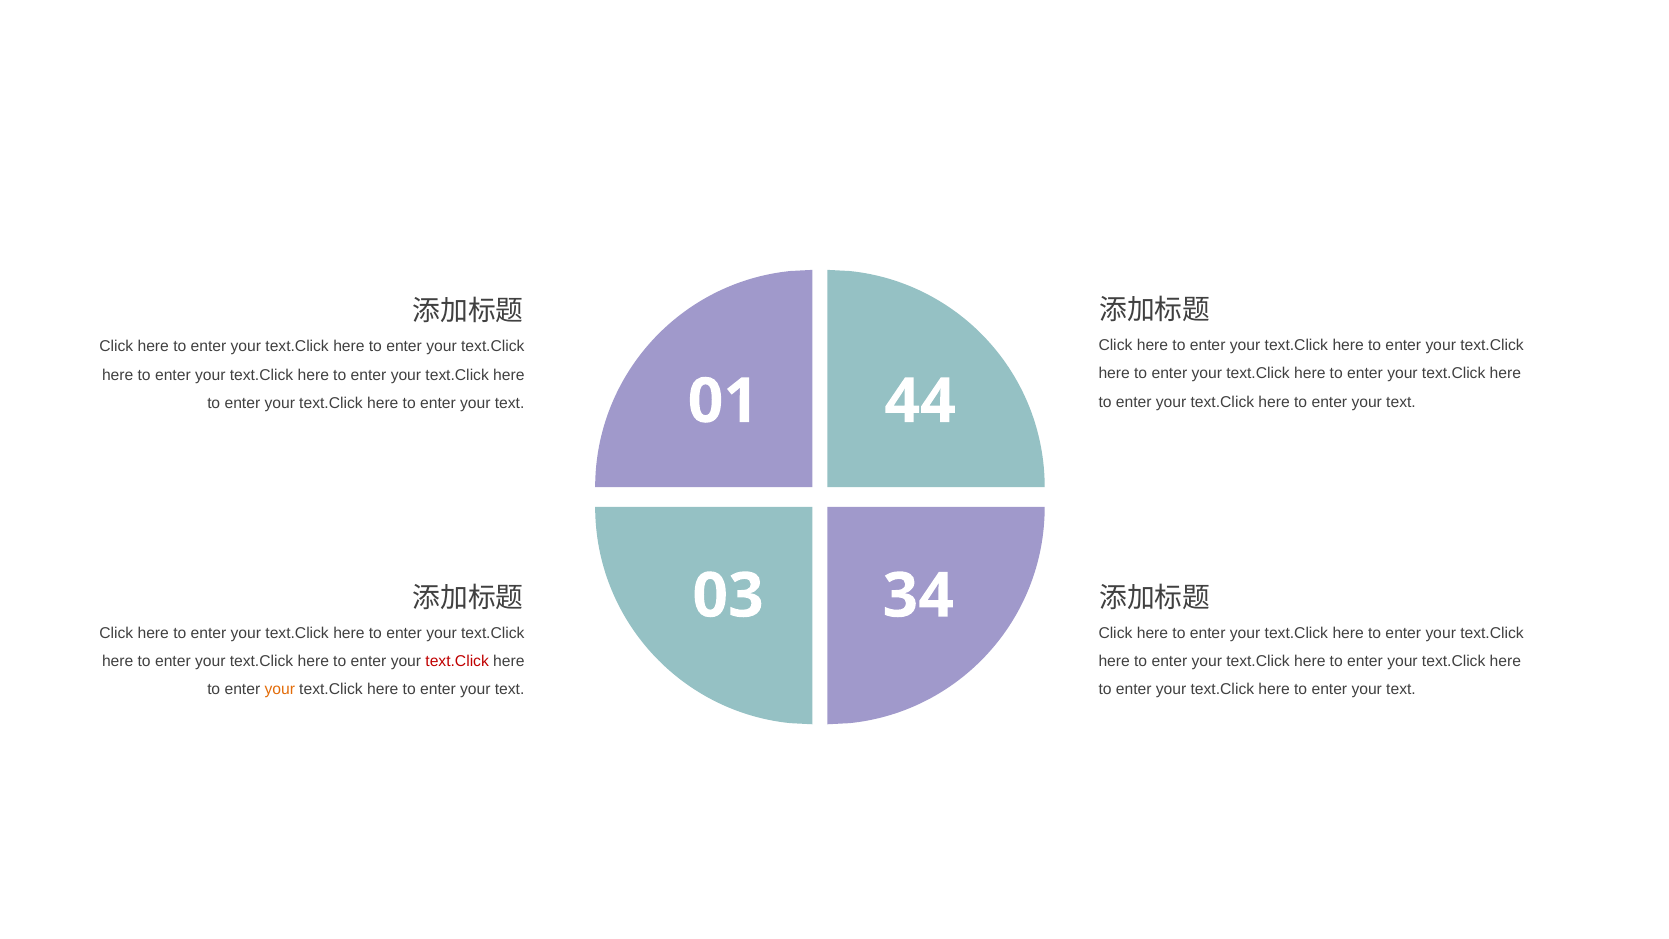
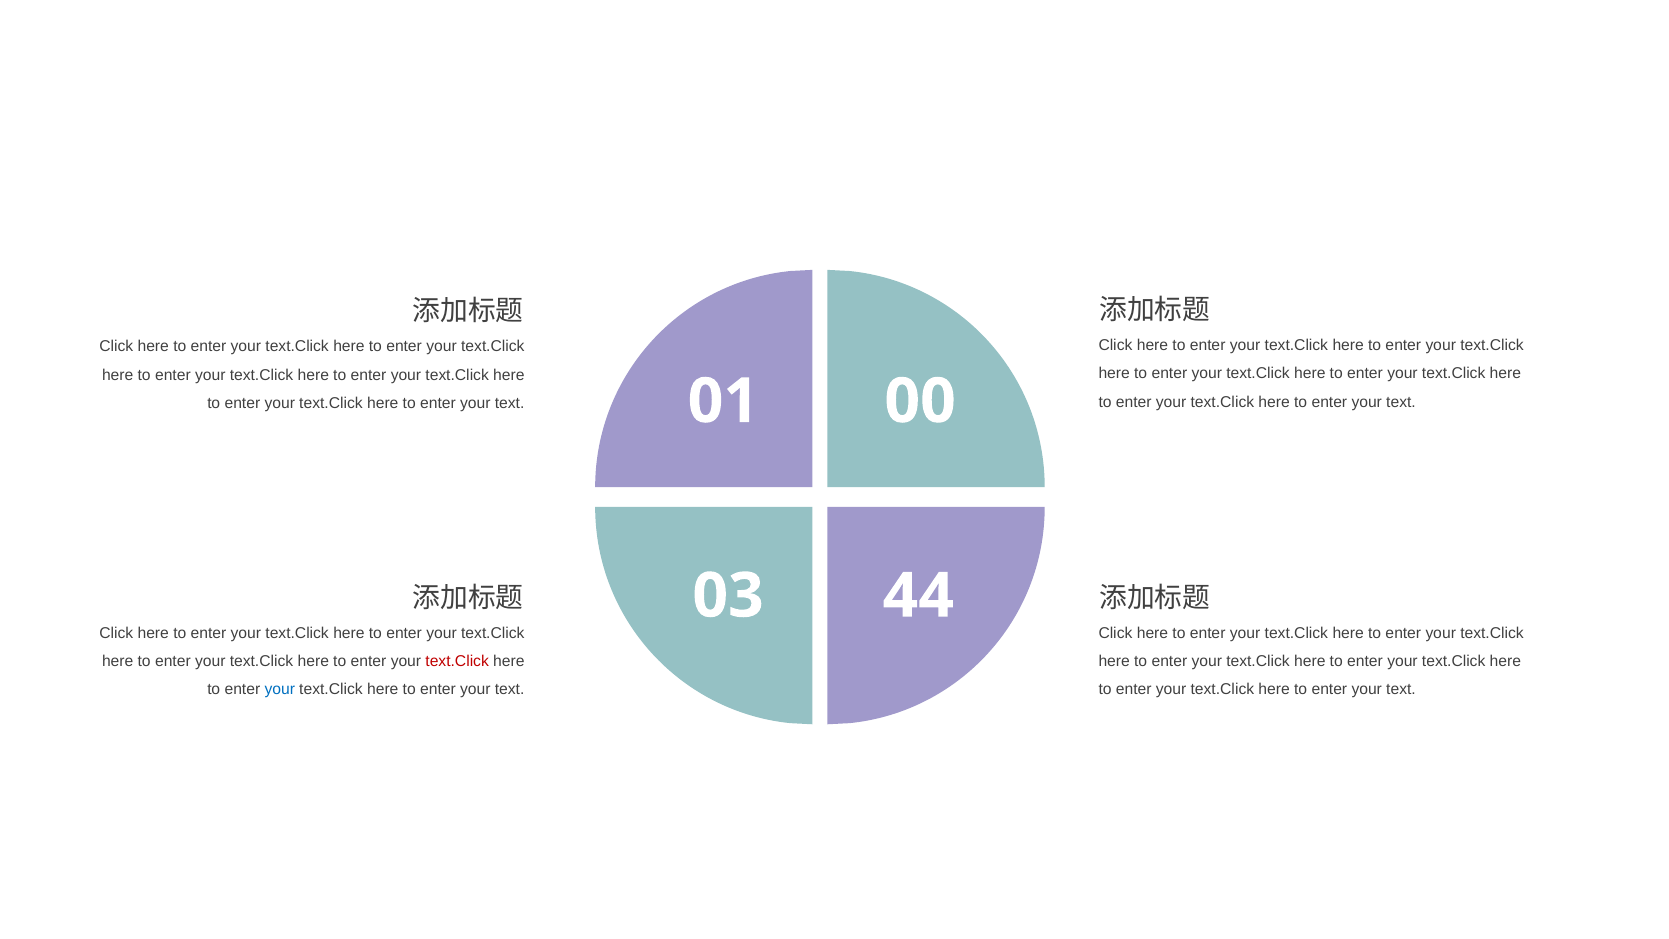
44: 44 -> 00 (920, 401)
34: 34 -> 44 (918, 596)
your colour: orange -> blue (280, 690)
